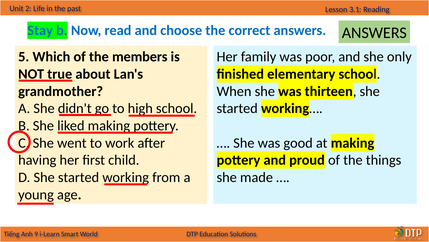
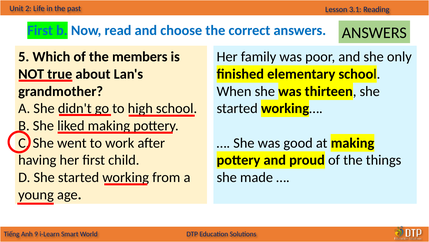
Stay: Stay -> First (40, 30)
